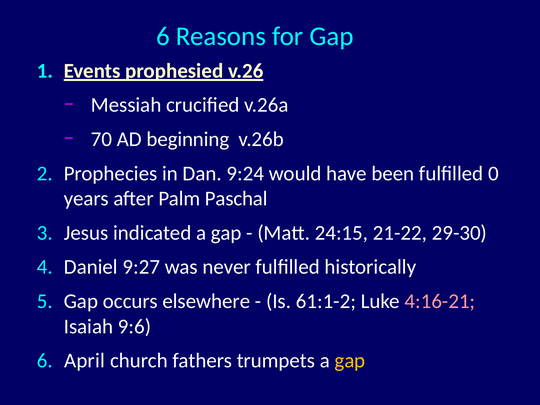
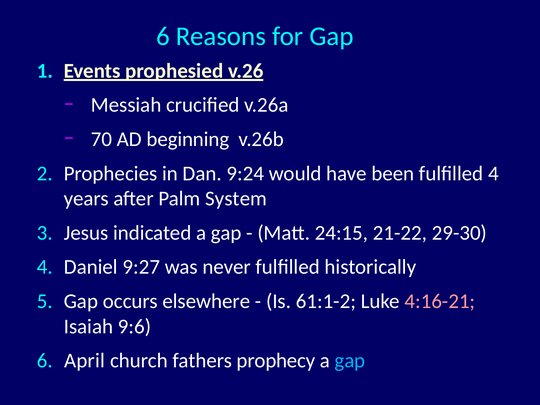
fulfilled 0: 0 -> 4 (493, 173)
Paschal: Paschal -> System (236, 199)
trumpets: trumpets -> prophecy (276, 361)
gap colour: yellow -> light blue (350, 361)
